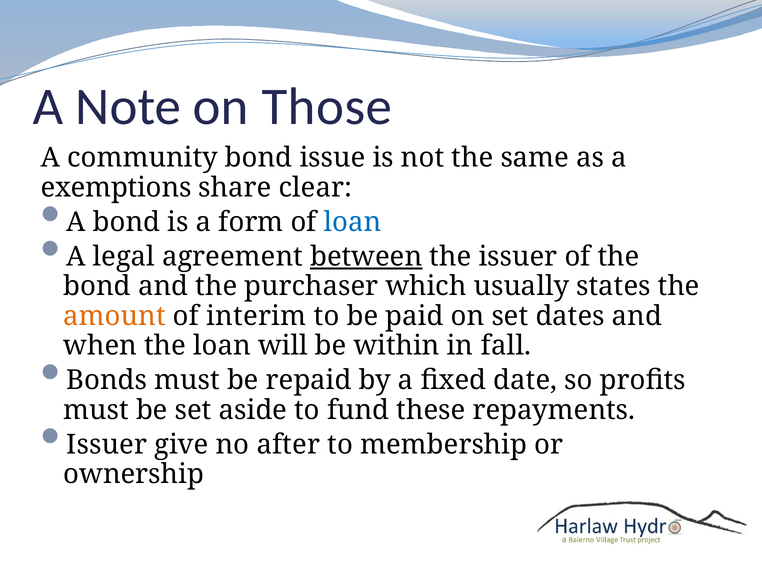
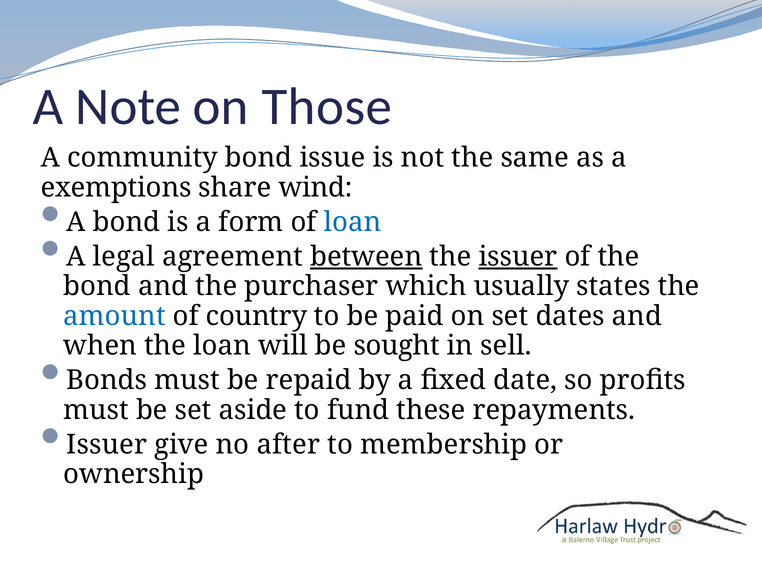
clear: clear -> wind (316, 188)
issuer underline: none -> present (518, 257)
amount colour: orange -> blue (115, 316)
interim: interim -> country (257, 316)
within: within -> sought (397, 346)
fall: fall -> sell (506, 346)
